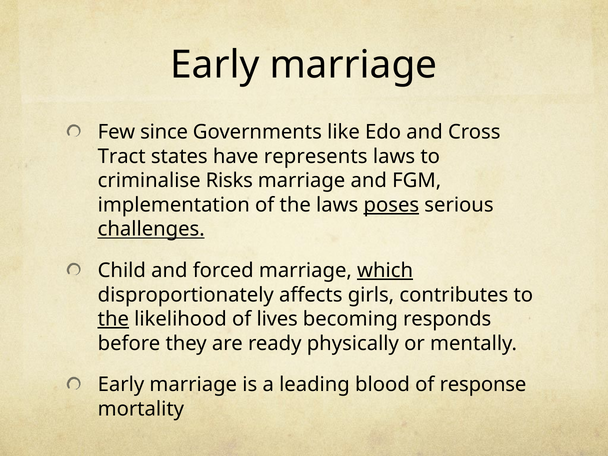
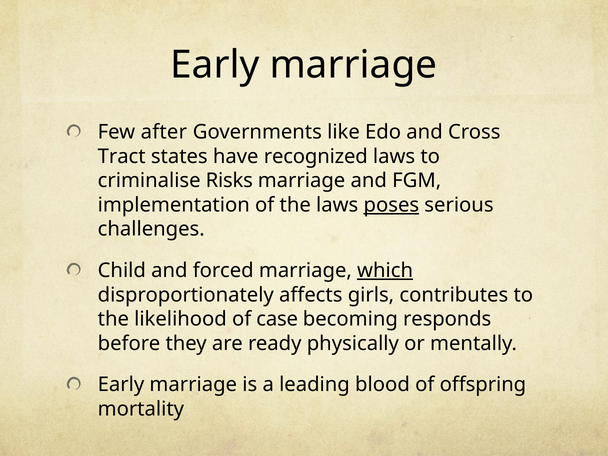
since: since -> after (164, 132)
represents: represents -> recognized (316, 156)
challenges underline: present -> none (151, 229)
the underline: present -> none (113, 319)
lives: lives -> case (277, 319)
response: response -> offspring (483, 385)
